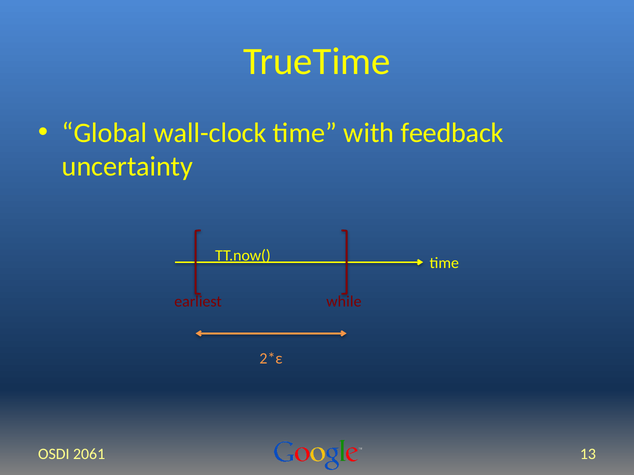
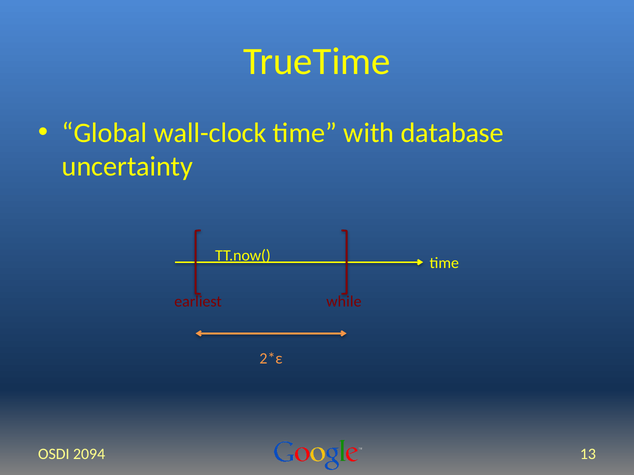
feedback: feedback -> database (452, 133)
2061: 2061 -> 2094 (89, 454)
